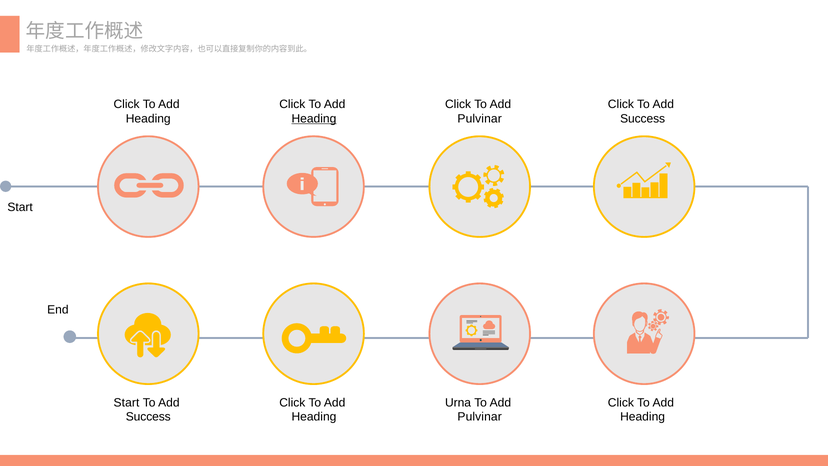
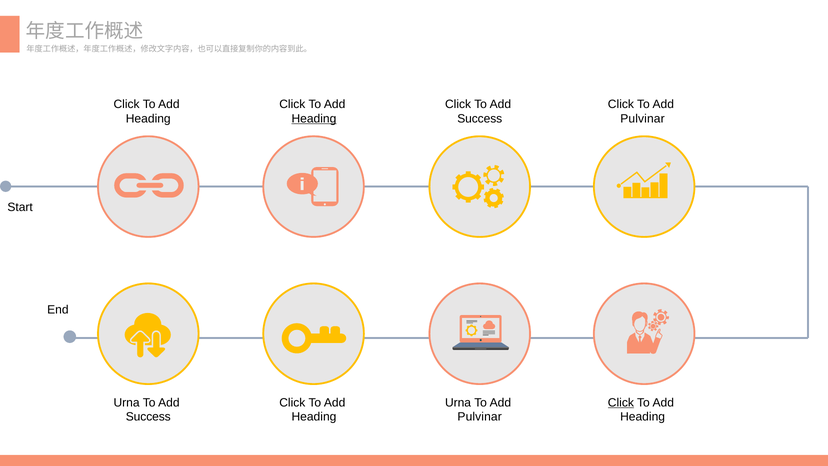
Pulvinar: Pulvinar -> Success (480, 118)
Success: Success -> Pulvinar (643, 118)
Start: Start -> Urna (127, 402)
Click underline: none -> present (621, 402)
